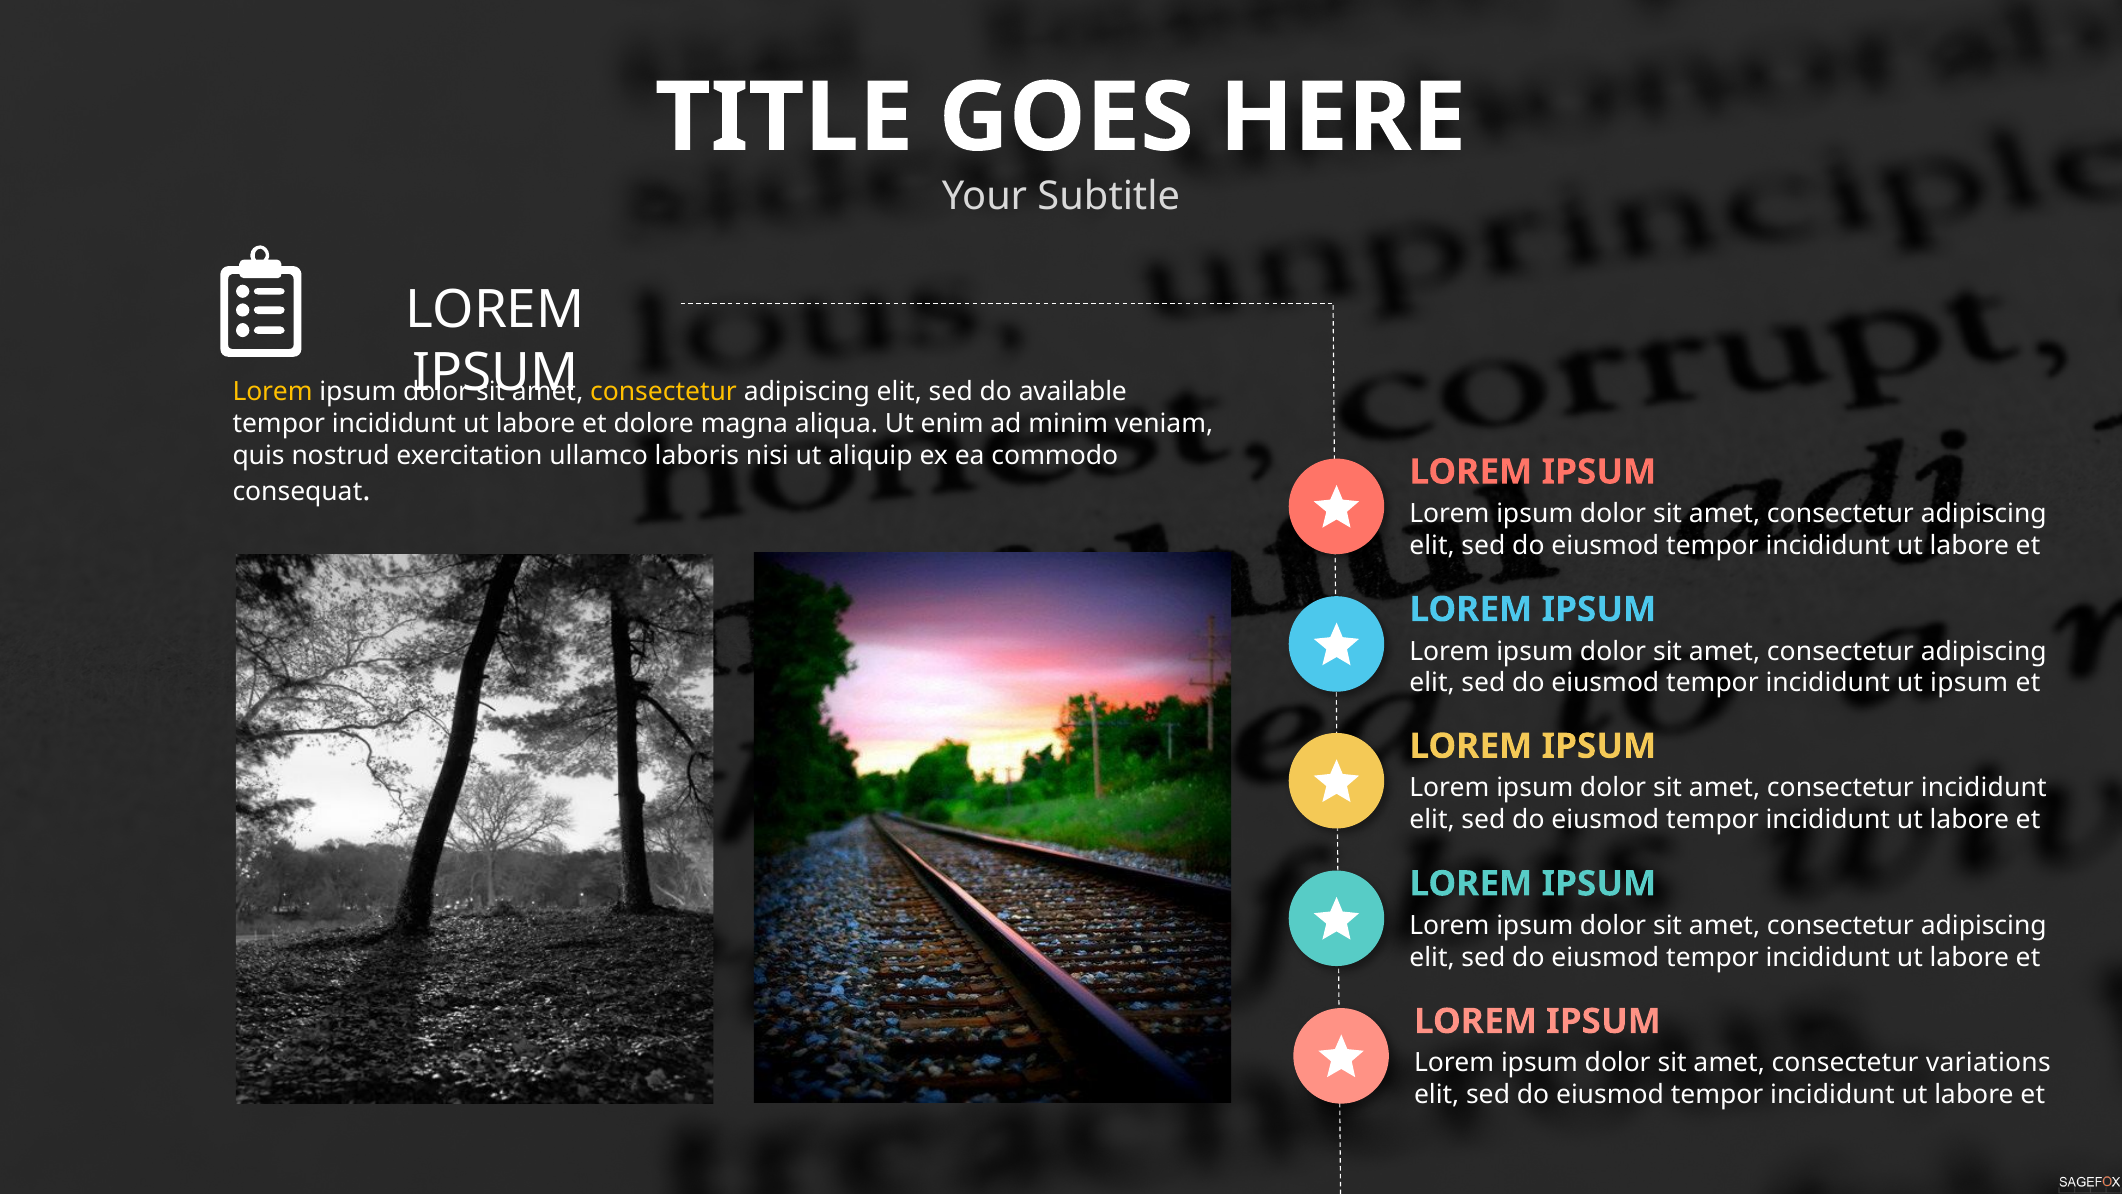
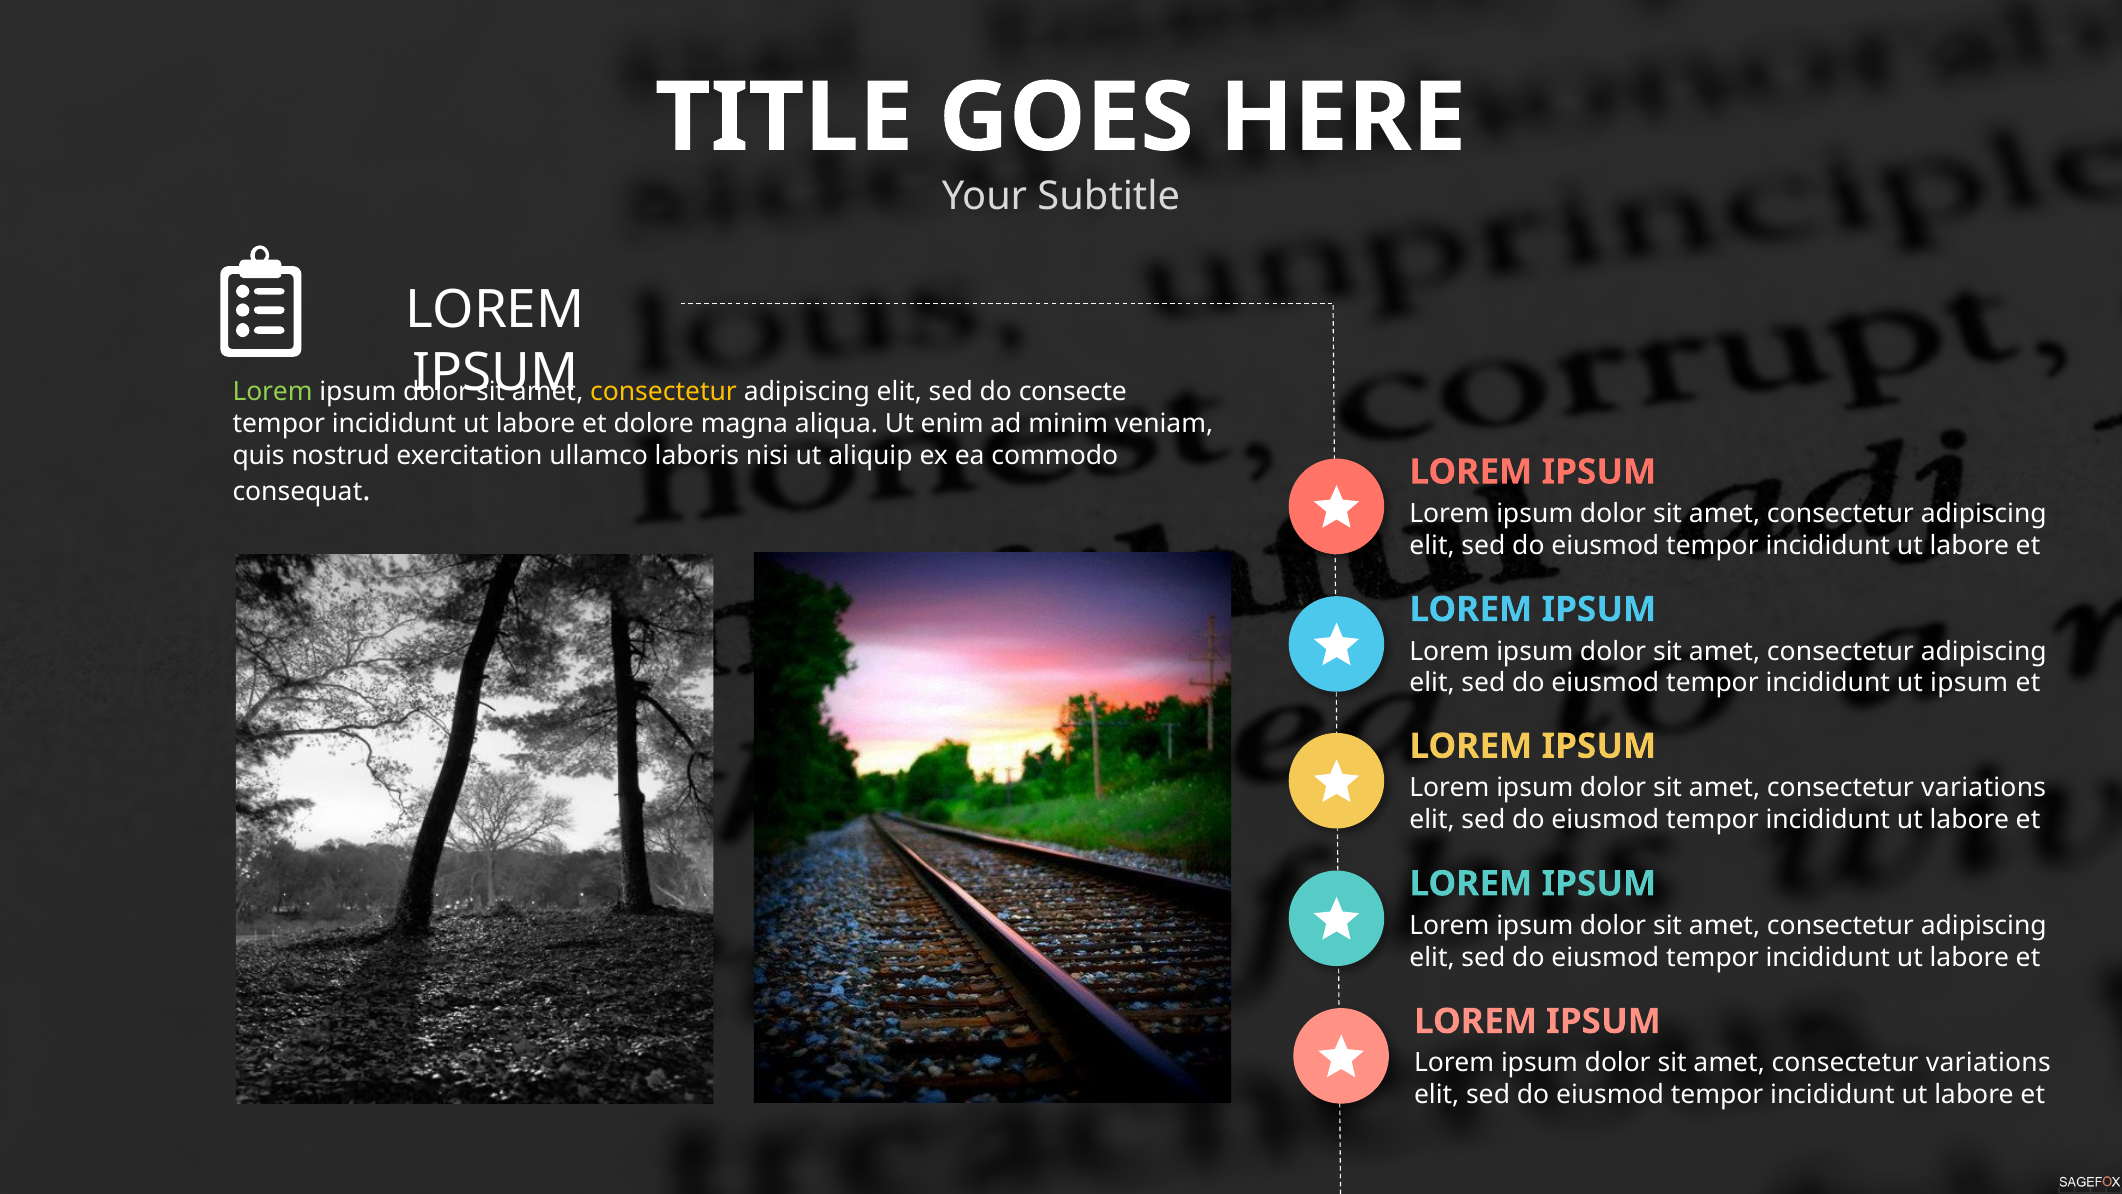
Lorem colour: yellow -> light green (273, 392)
available: available -> consecte (1073, 392)
incididunt: incididunt -> variations (1984, 788)
